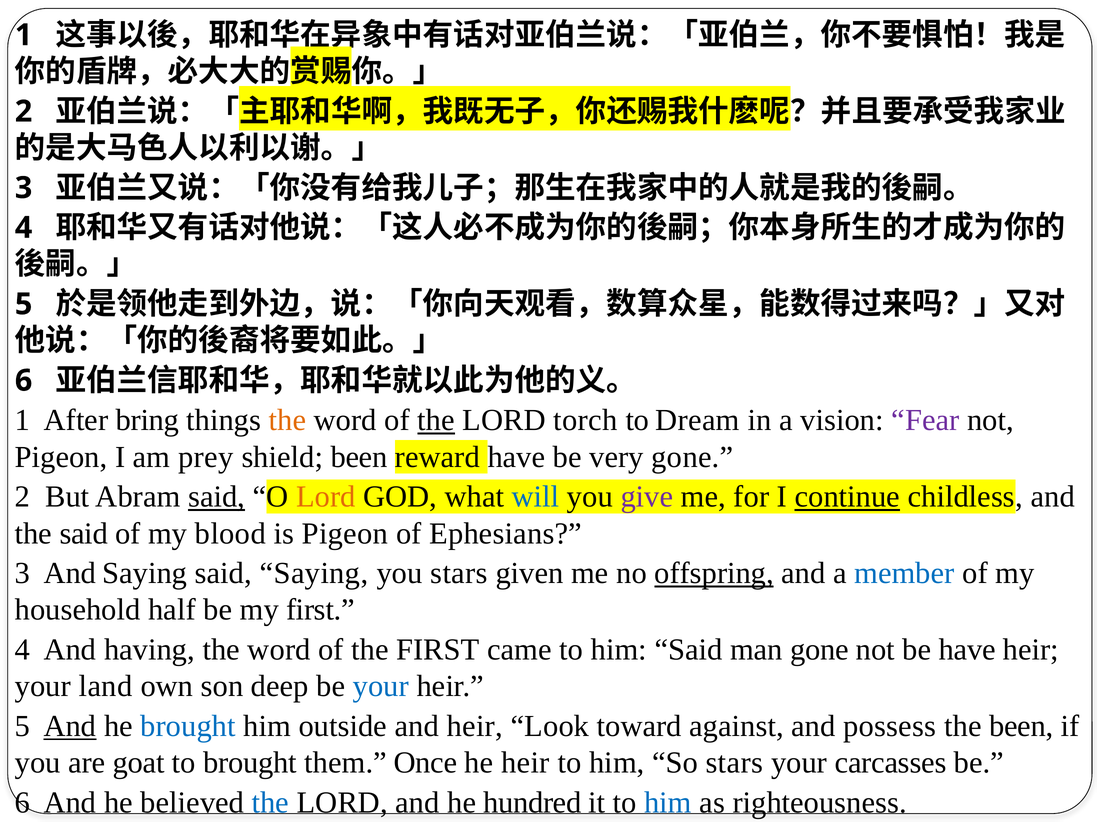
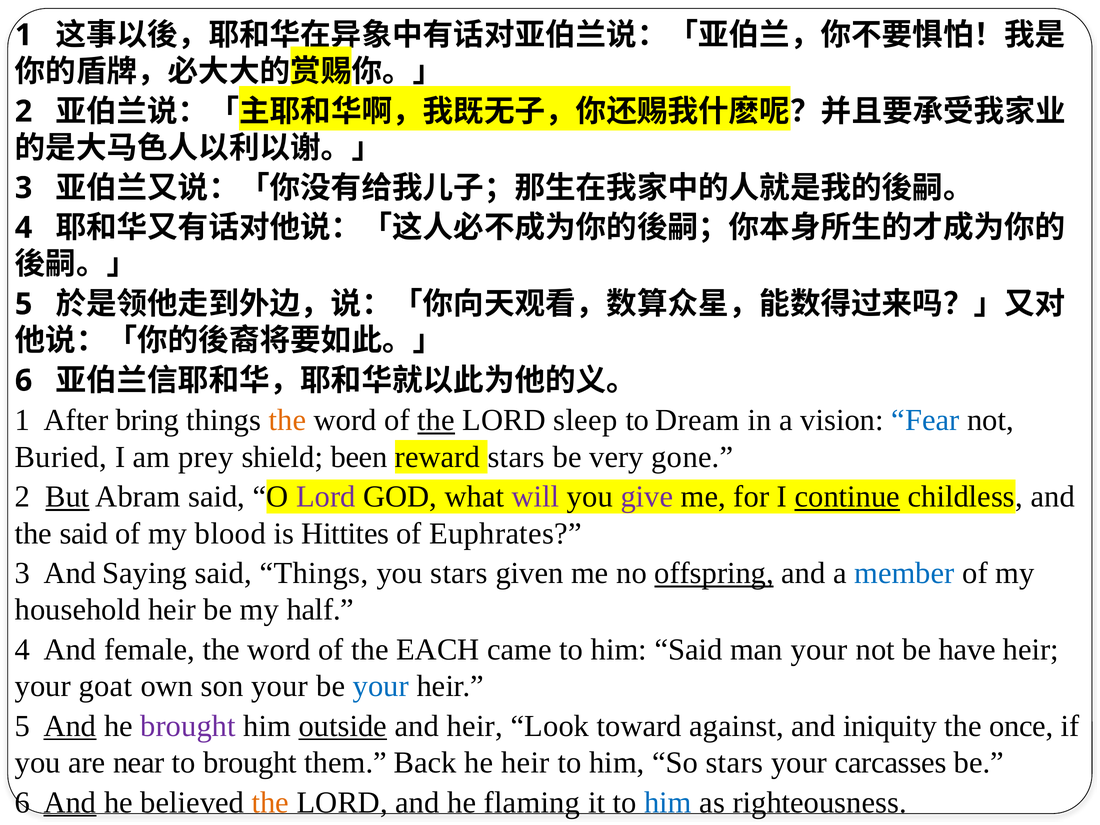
torch: torch -> sleep (585, 420)
Fear colour: purple -> blue (925, 420)
Pigeon: Pigeon -> Buried (61, 457)
reward have: have -> stars (516, 457)
But underline: none -> present (67, 497)
said underline: present -> none (217, 497)
Lord colour: orange -> purple (326, 497)
will colour: blue -> purple (536, 497)
is Pigeon: Pigeon -> Hittites (345, 533)
Ephesians: Ephesians -> Euphrates (505, 533)
said Saying: Saying -> Things (314, 573)
household half: half -> heir (172, 610)
my first: first -> half (320, 610)
having: having -> female (149, 650)
the FIRST: FIRST -> EACH (438, 650)
man gone: gone -> your (819, 650)
land: land -> goat (106, 686)
son deep: deep -> your (280, 686)
brought colour: blue -> purple (188, 726)
outside underline: none -> present (343, 726)
possess: possess -> iniquity (890, 726)
the been: been -> once (1021, 726)
goat: goat -> near (139, 763)
Once: Once -> Back (425, 763)
And underline: none -> present (70, 803)
the colour: blue -> orange (270, 803)
hundred: hundred -> flaming (532, 803)
